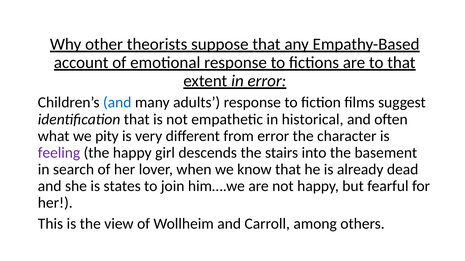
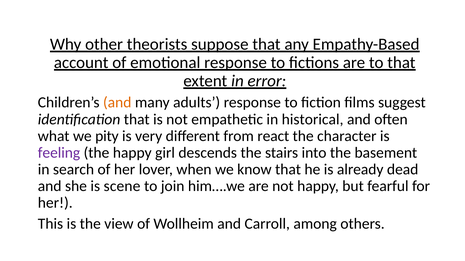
and colour: blue -> orange (117, 103)
from error: error -> react (273, 136)
states: states -> scene (122, 186)
